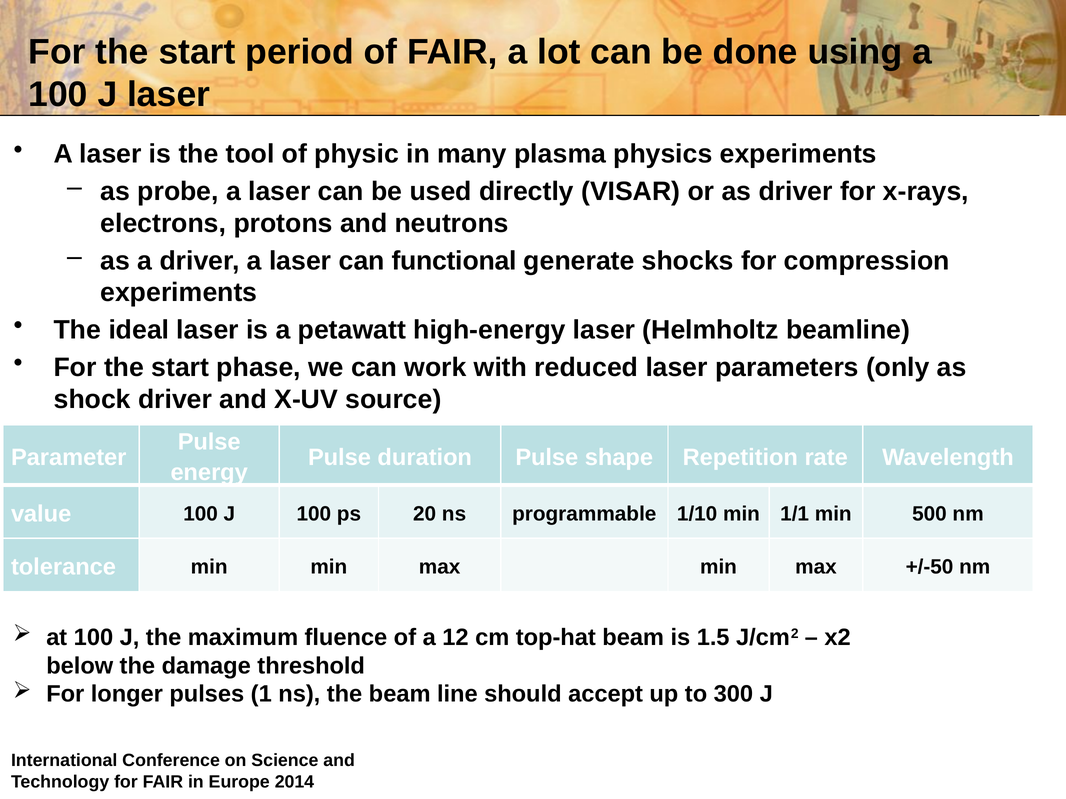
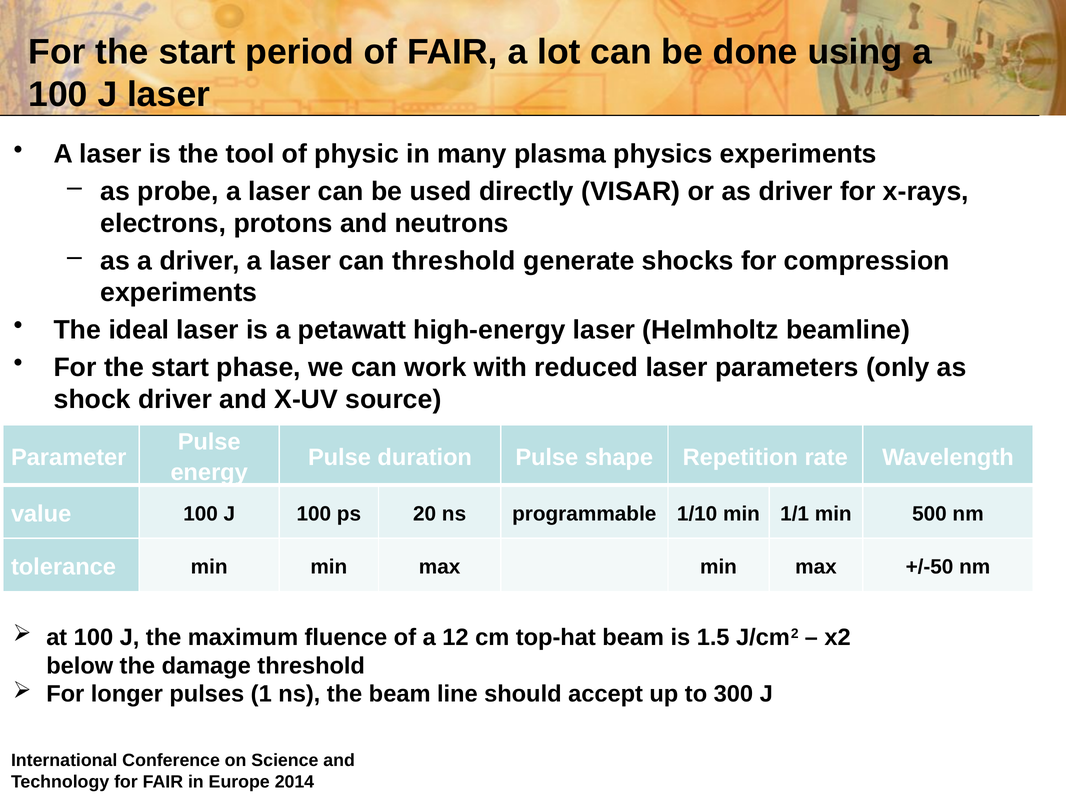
can functional: functional -> threshold (454, 261)
